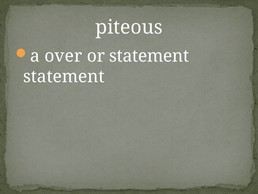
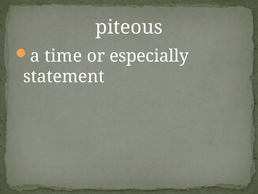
over: over -> time (63, 56)
or statement: statement -> especially (149, 56)
